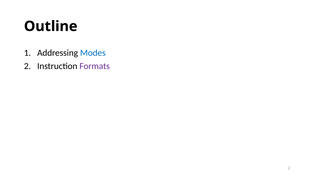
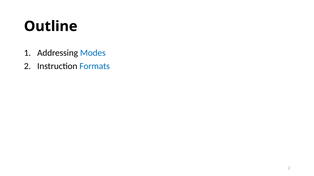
Formats colour: purple -> blue (95, 66)
